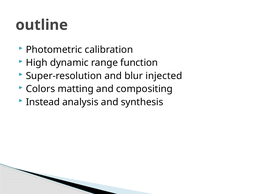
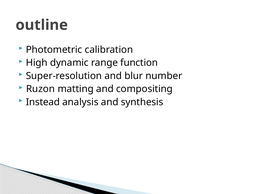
injected: injected -> number (164, 76)
Colors: Colors -> Ruzon (40, 89)
